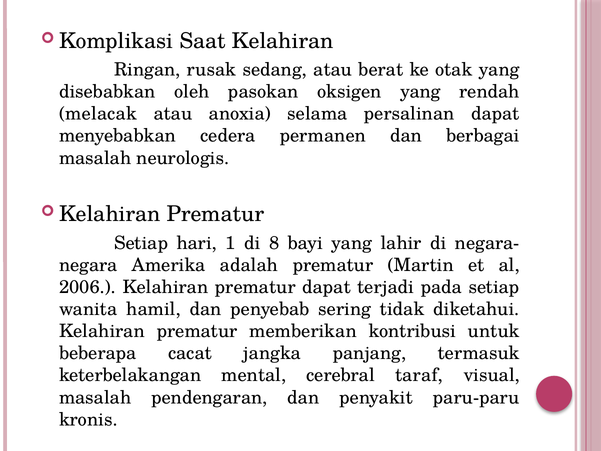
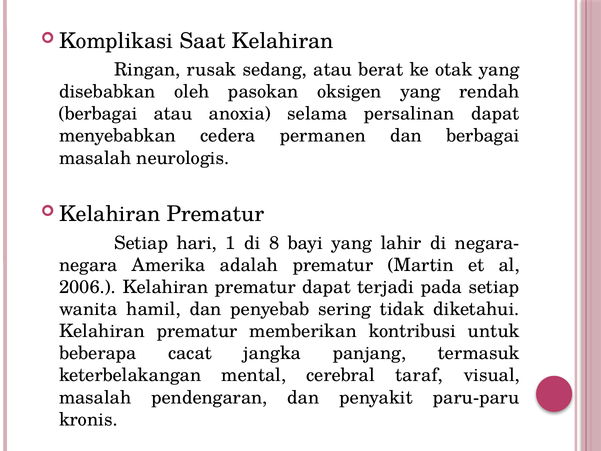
melacak: melacak -> berbagai (98, 114)
